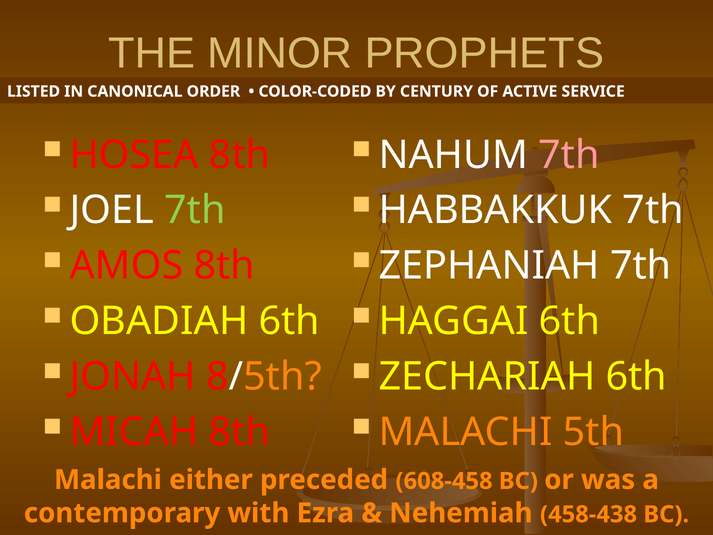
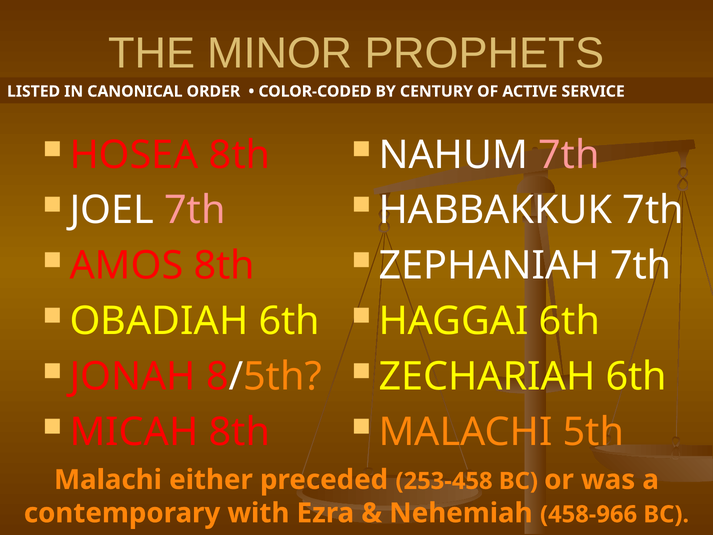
7th colour: light green -> pink (195, 210)
608-458: 608-458 -> 253-458 (444, 481)
458-438: 458-438 -> 458-966 (589, 514)
